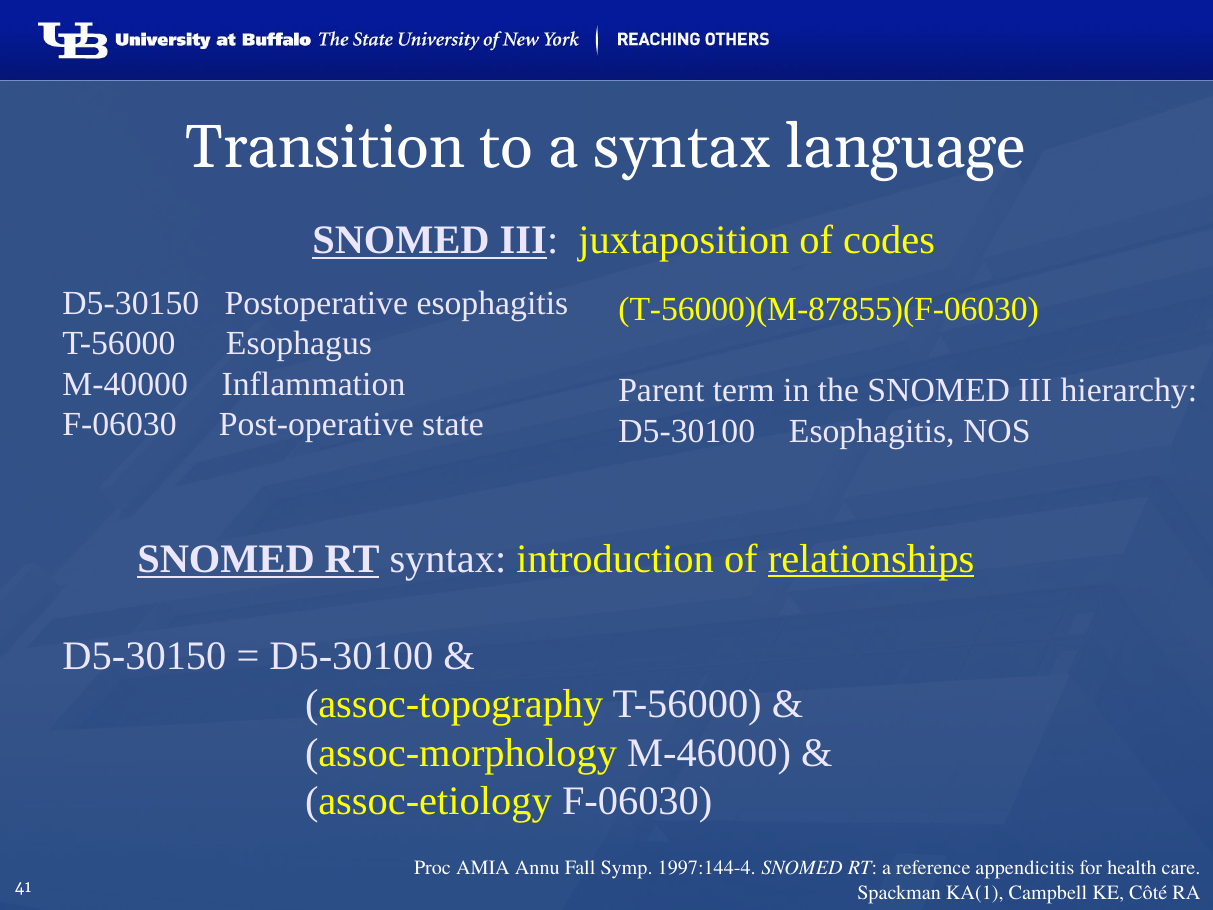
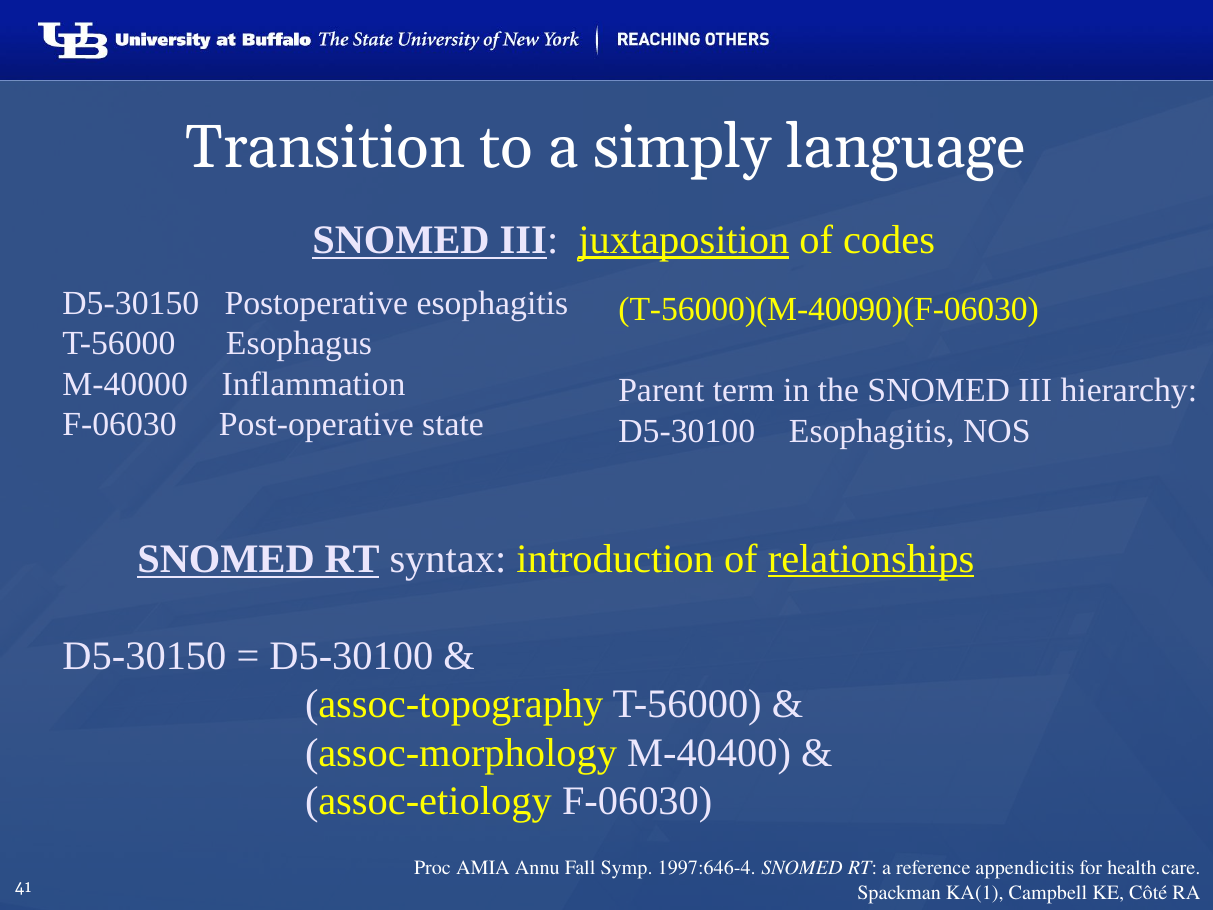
a syntax: syntax -> simply (683, 148)
juxtaposition underline: none -> present (684, 240)
T-56000)(M-87855)(F-06030: T-56000)(M-87855)(F-06030 -> T-56000)(M-40090)(F-06030 (829, 309)
M-46000: M-46000 -> M-40400 (709, 753)
1997:144-4: 1997:144-4 -> 1997:646-4 (707, 868)
